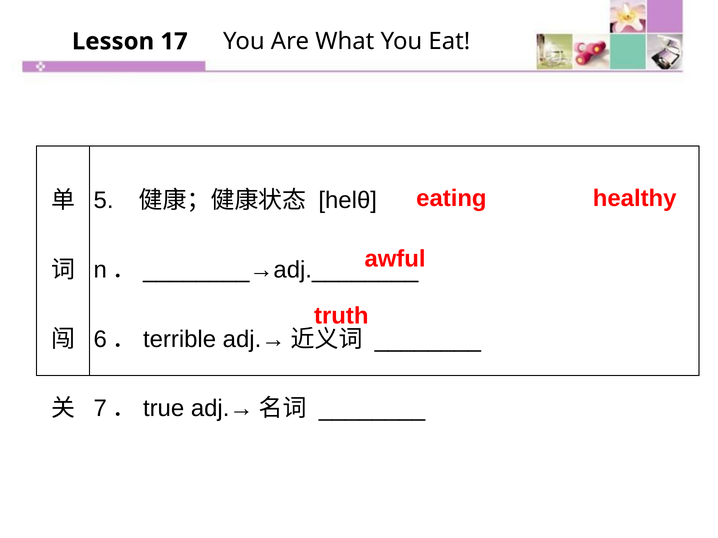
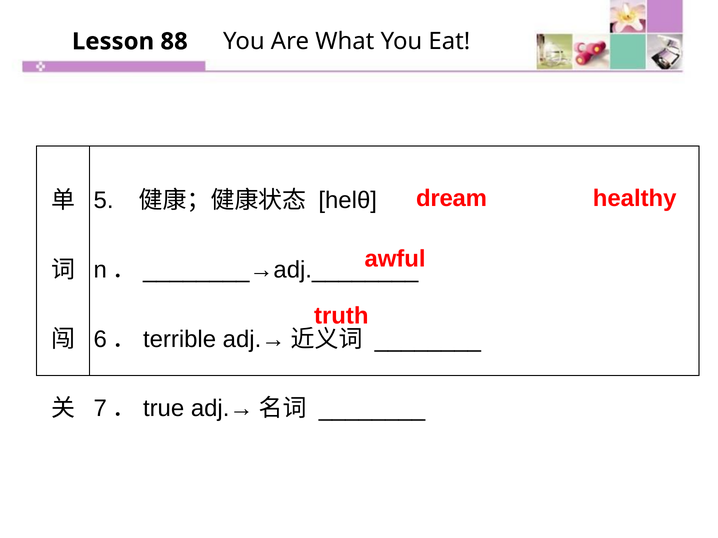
17: 17 -> 88 (174, 41)
eating: eating -> dream (452, 199)
